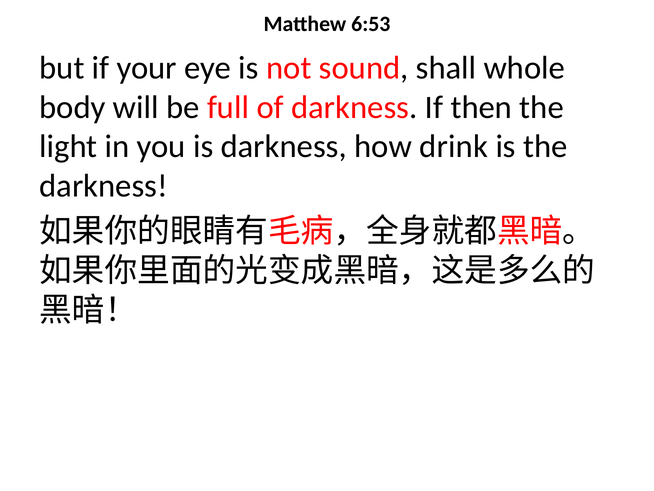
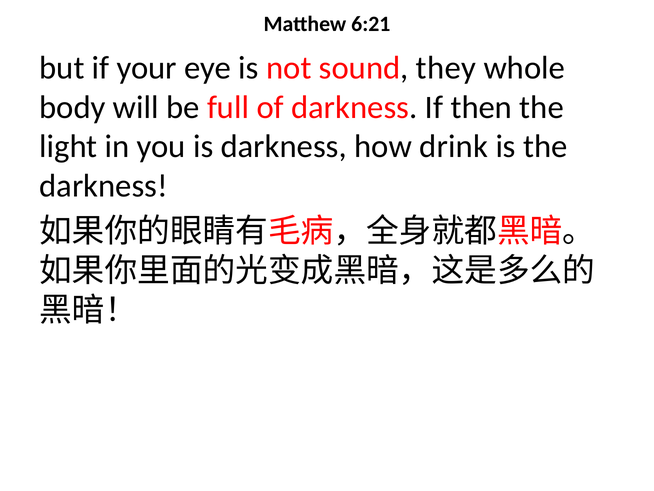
6:53: 6:53 -> 6:21 (371, 24)
shall: shall -> they (446, 68)
